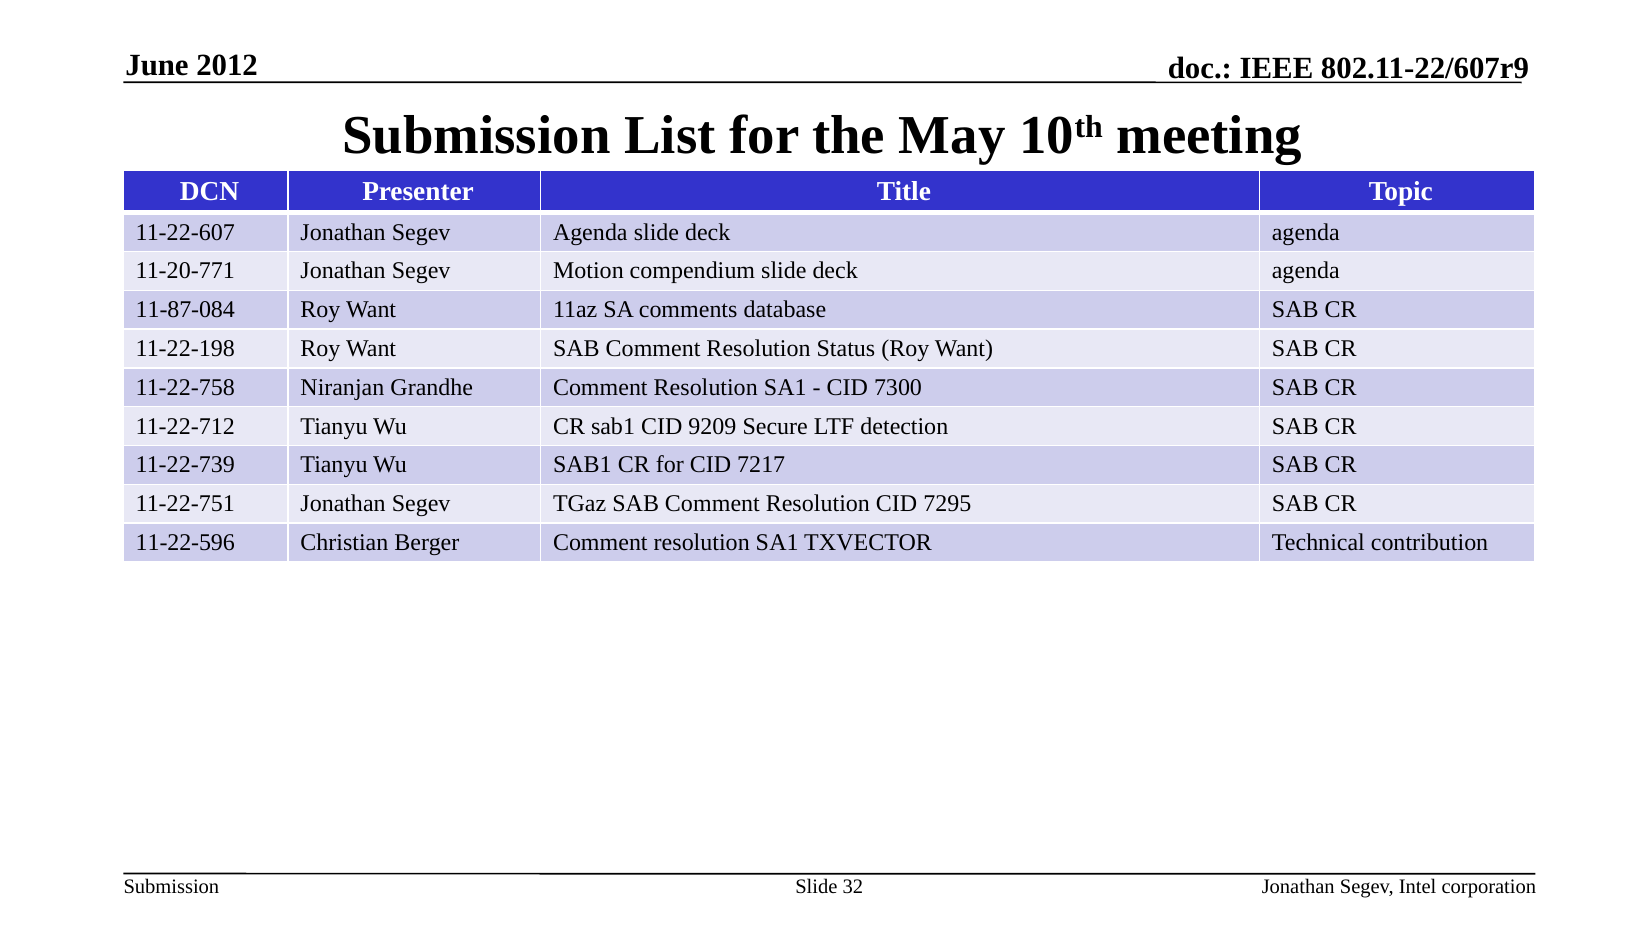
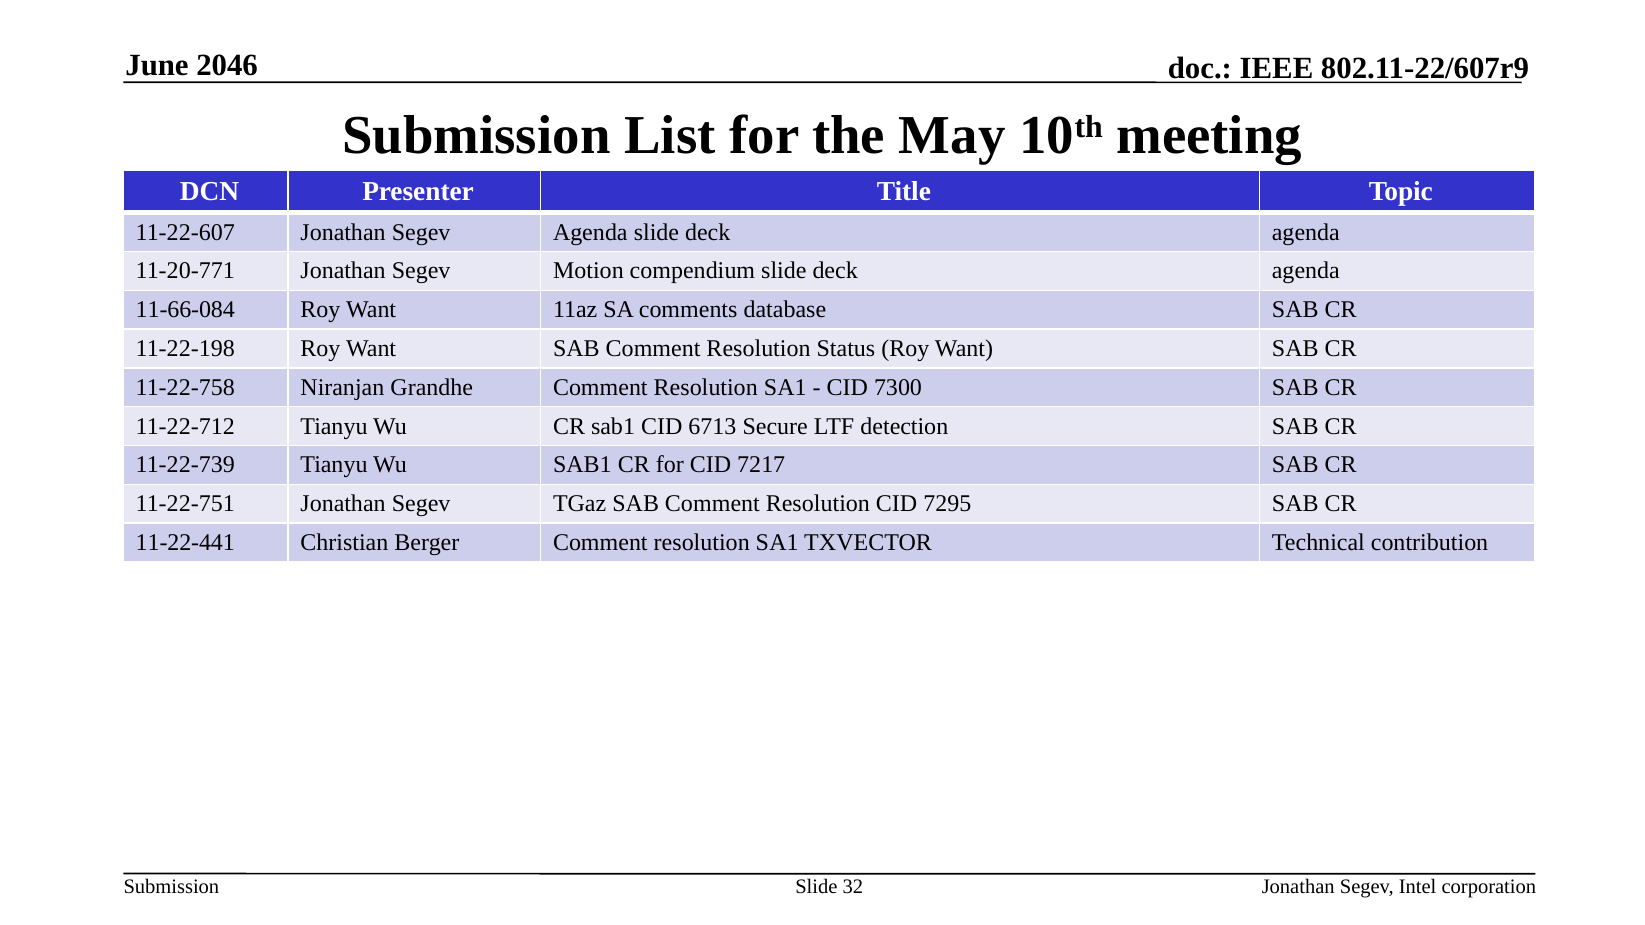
2012: 2012 -> 2046 (227, 65)
11-87-084: 11-87-084 -> 11-66-084 (185, 310)
9209: 9209 -> 6713 (712, 426)
11-22-596: 11-22-596 -> 11-22-441 (185, 543)
